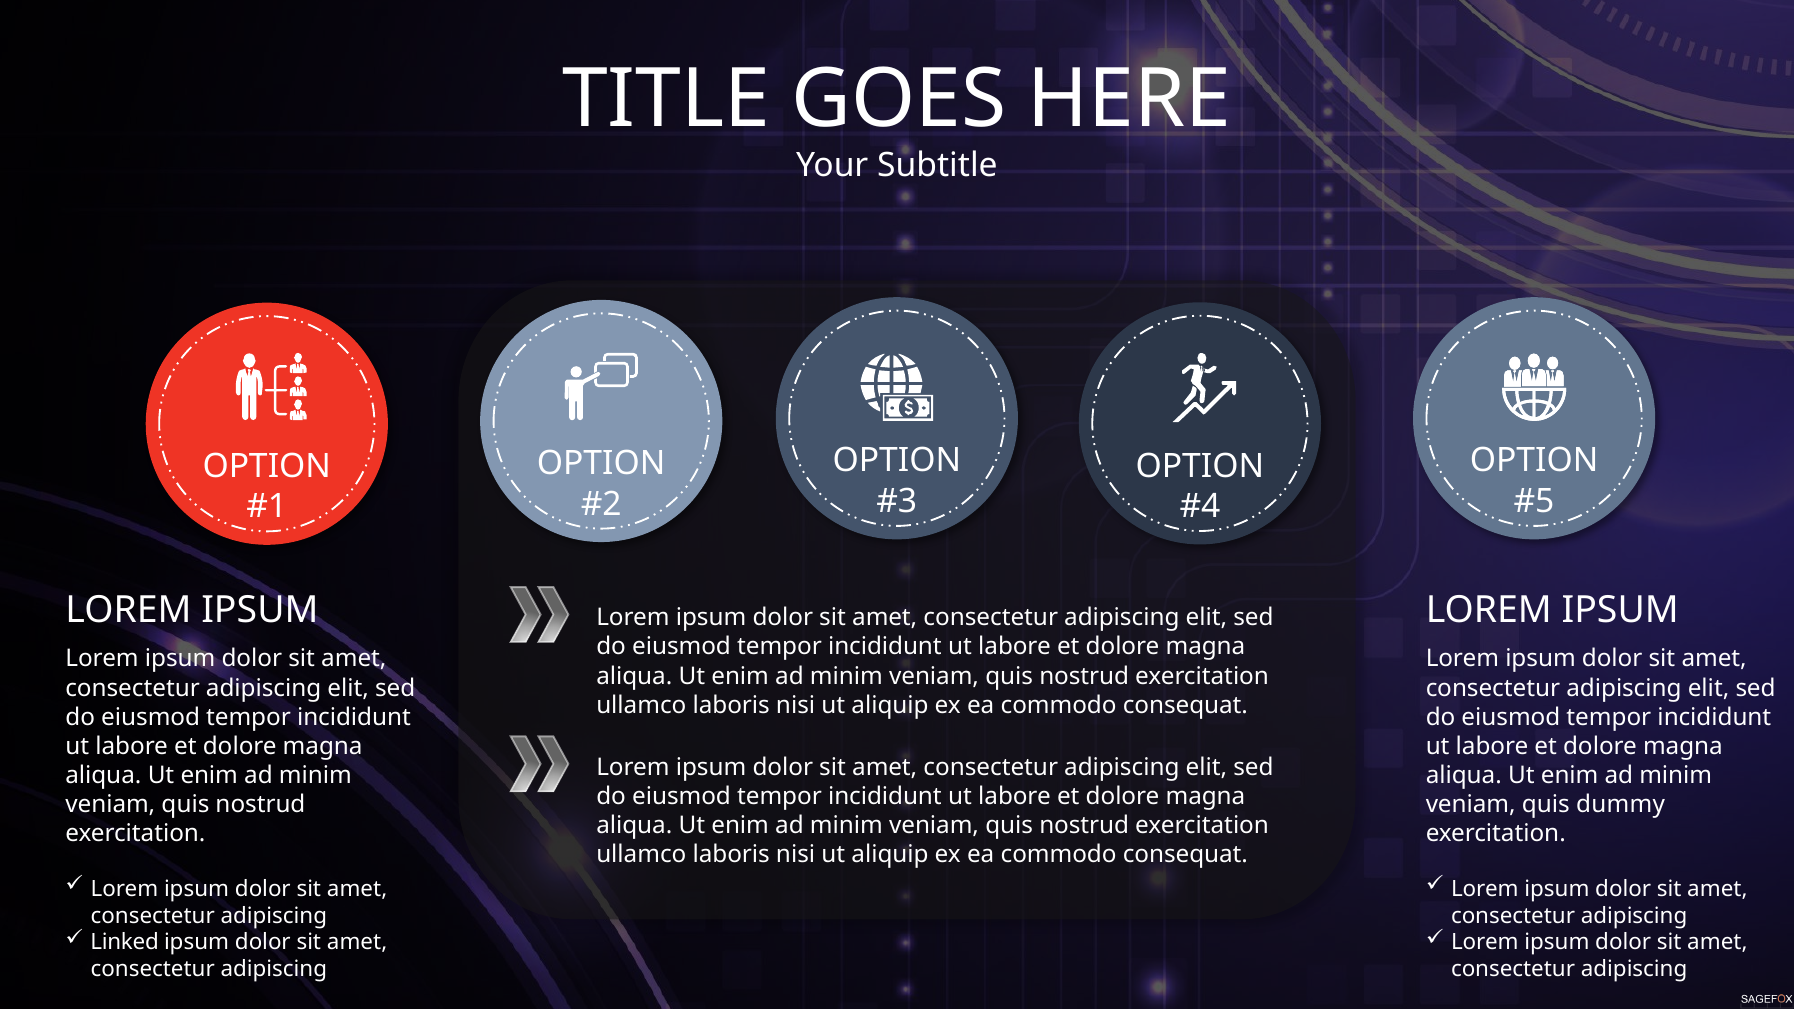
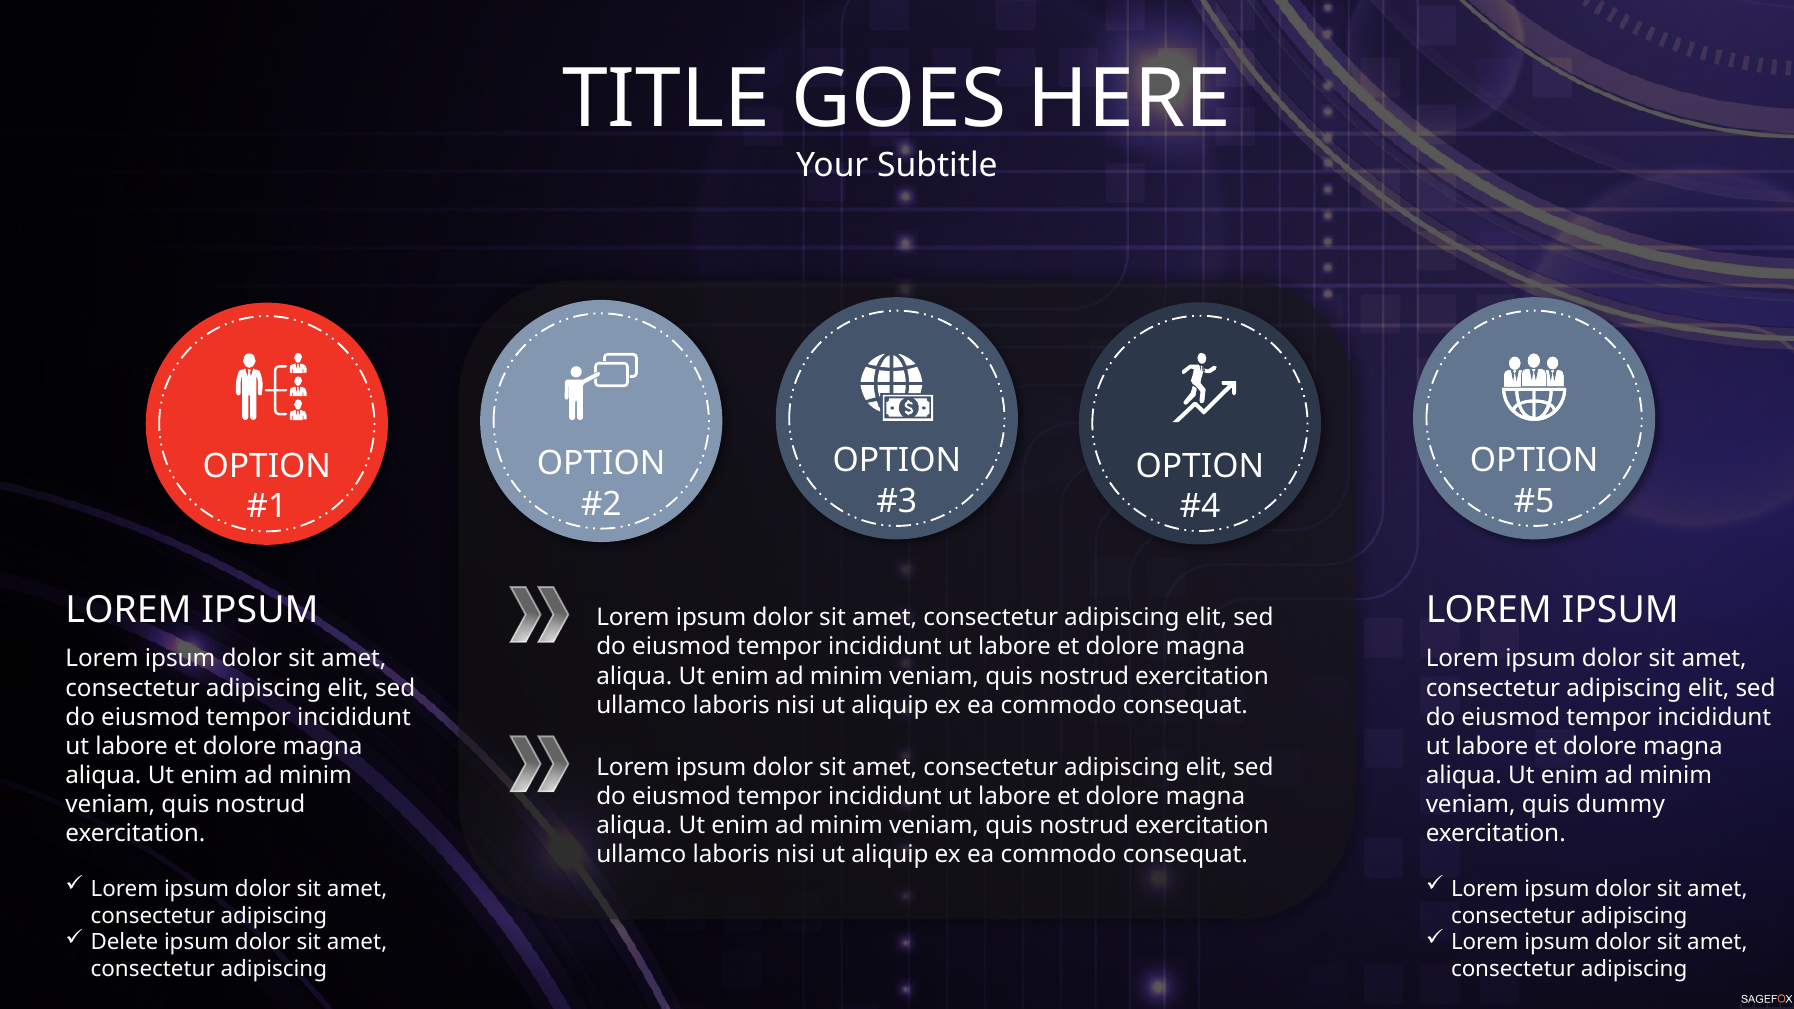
Linked: Linked -> Delete (125, 943)
